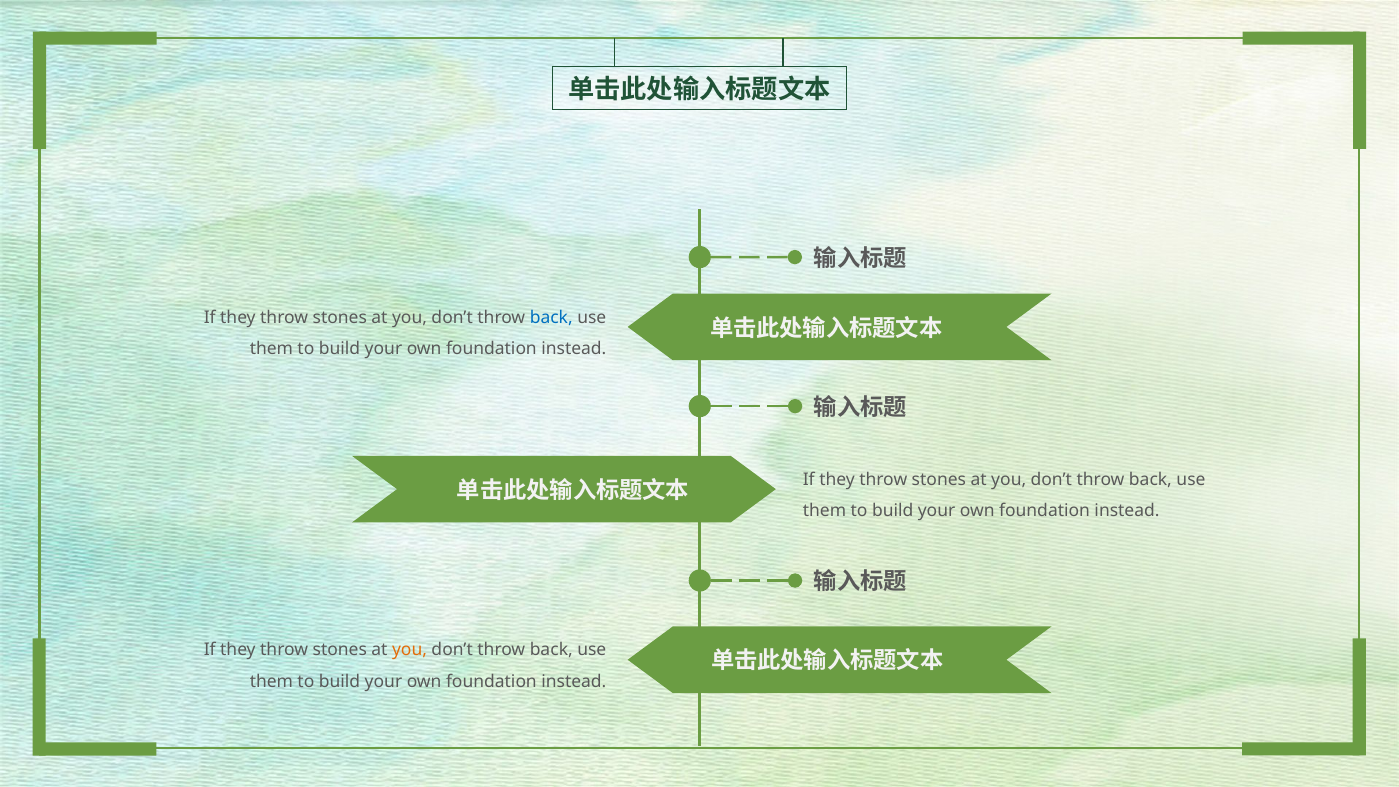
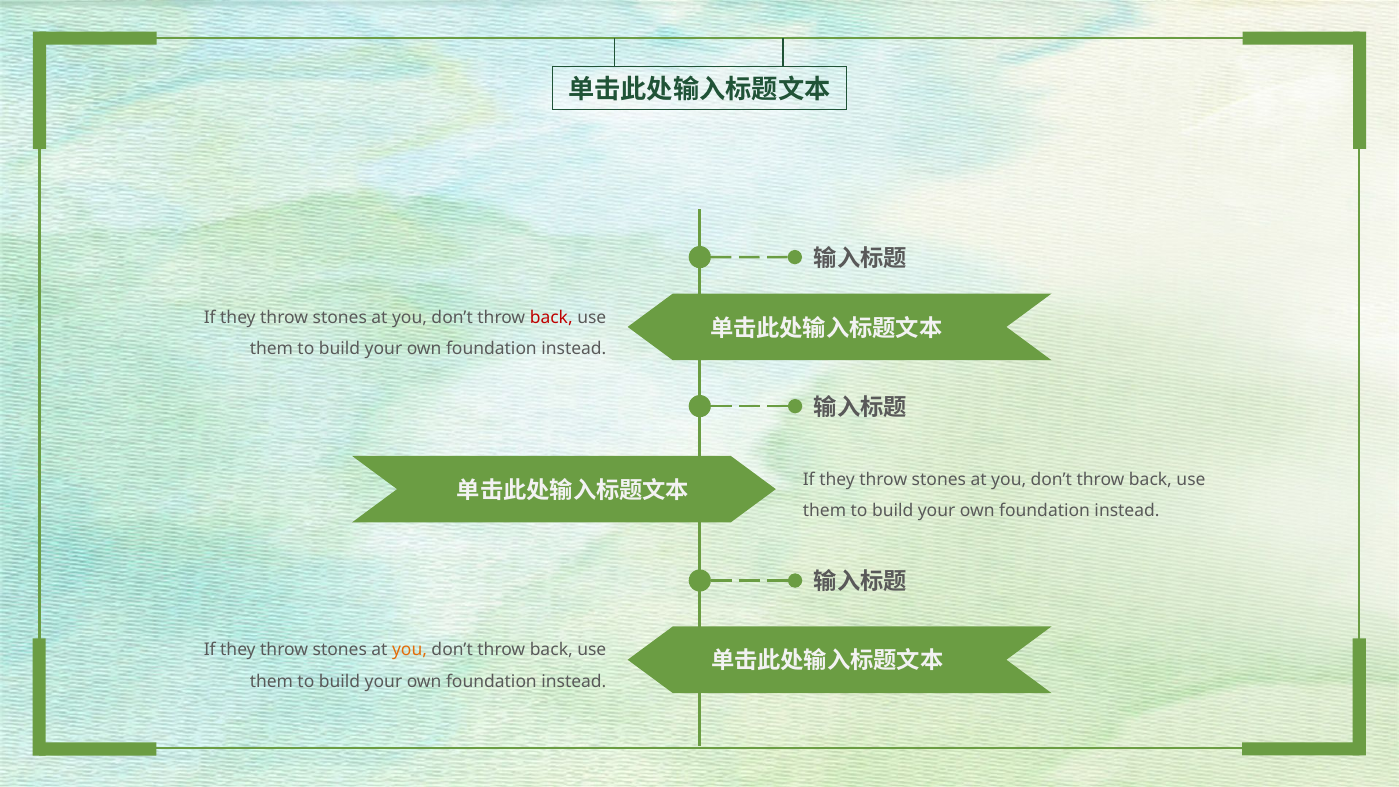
back colour: blue -> red (551, 317)
